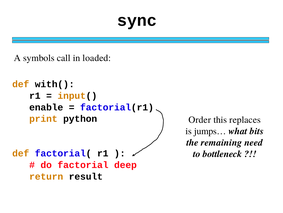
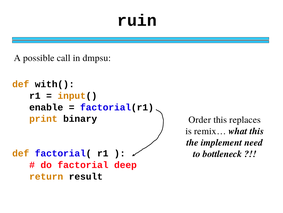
sync: sync -> ruin (137, 20)
symbols: symbols -> possible (39, 58)
loaded: loaded -> dmpsu (97, 58)
python: python -> binary (80, 118)
jumps…: jumps… -> remix… (210, 131)
what bits: bits -> this (257, 131)
remaining: remaining -> implement (222, 142)
